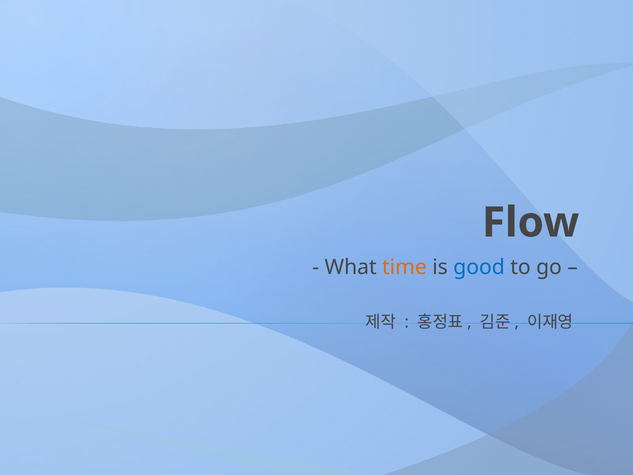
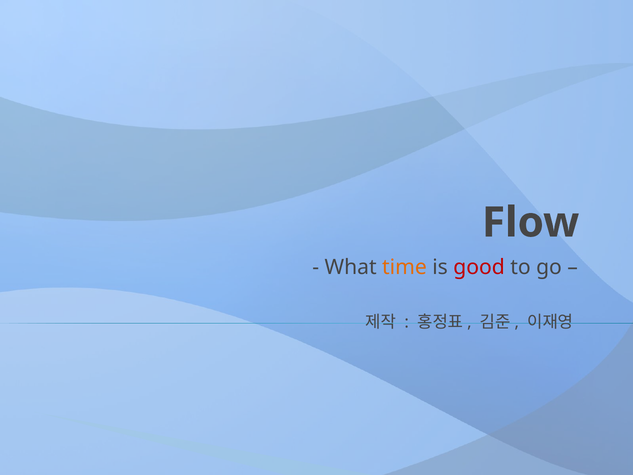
good colour: blue -> red (479, 267)
